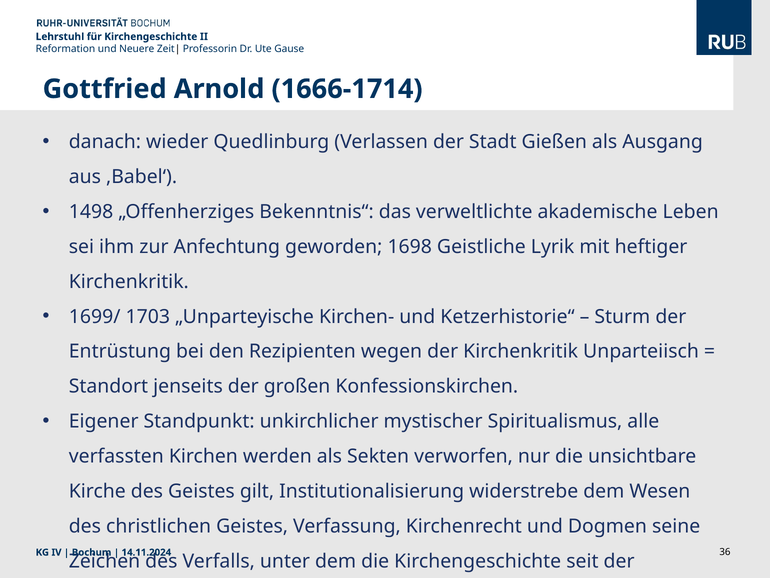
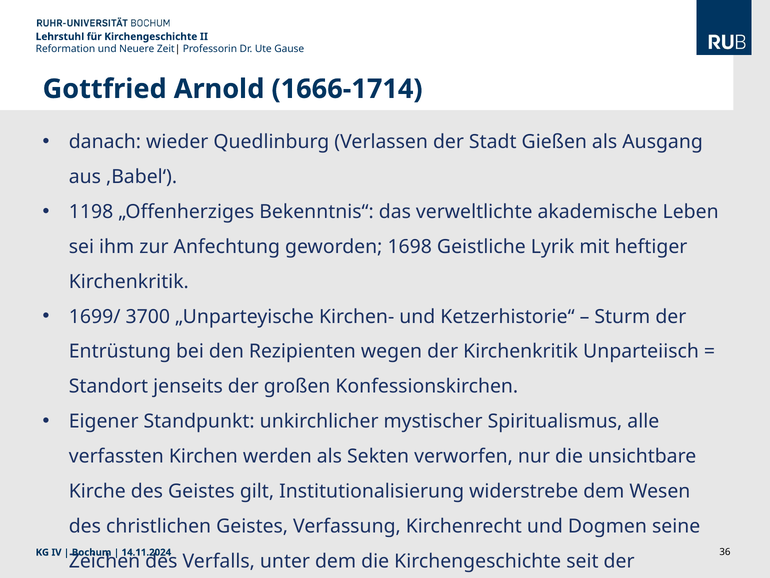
1498: 1498 -> 1198 (91, 212)
1703: 1703 -> 3700 (148, 316)
